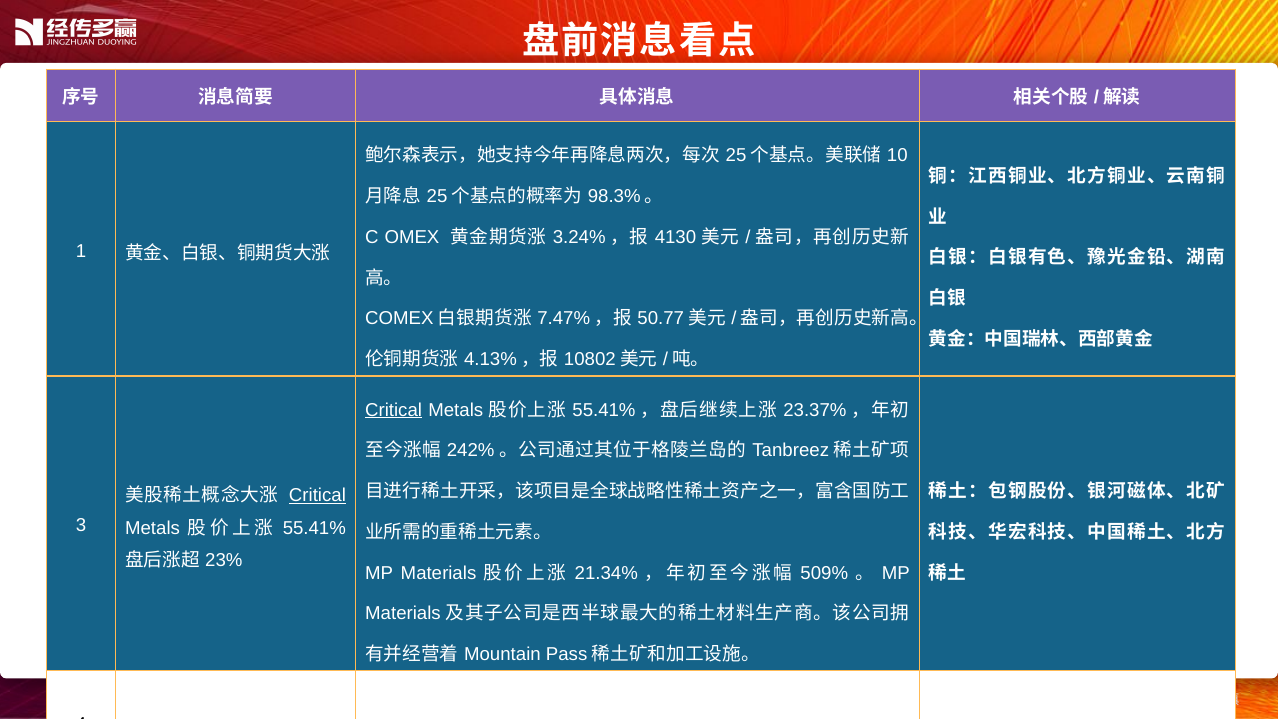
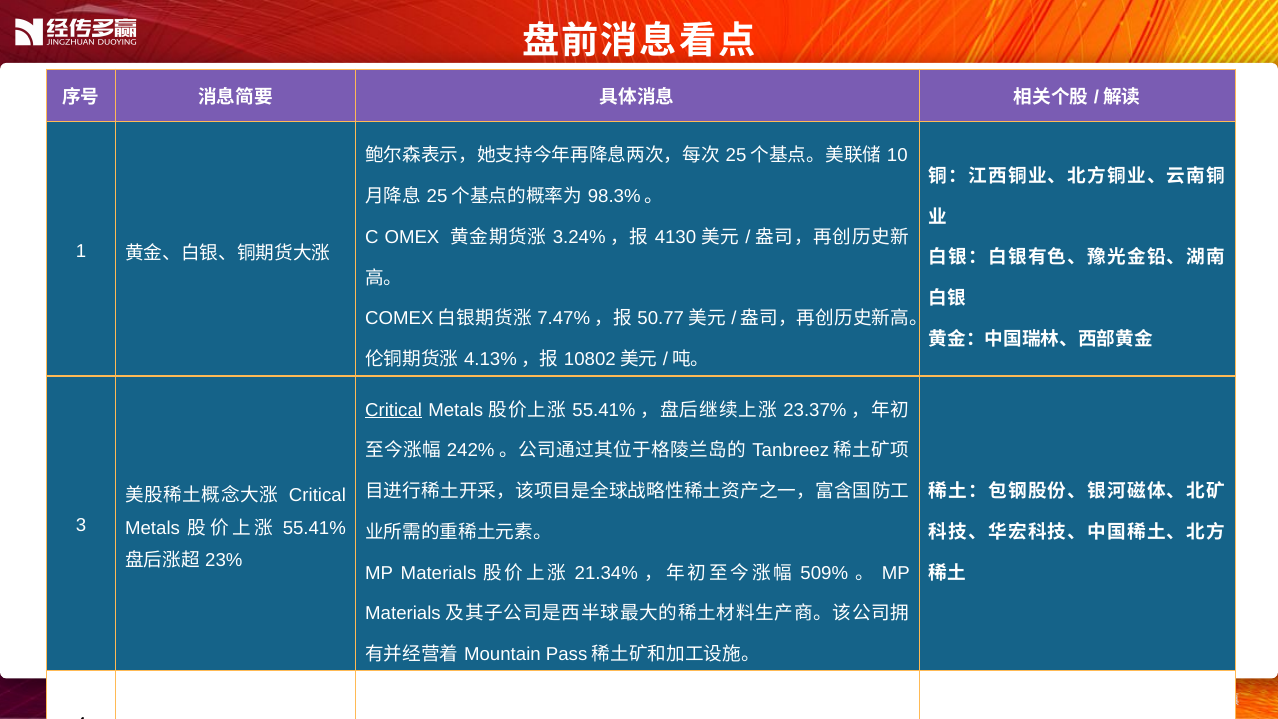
Critical underline: present -> none (317, 495)
